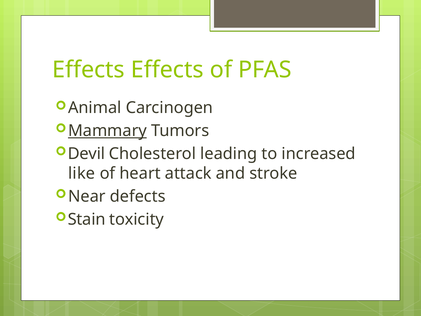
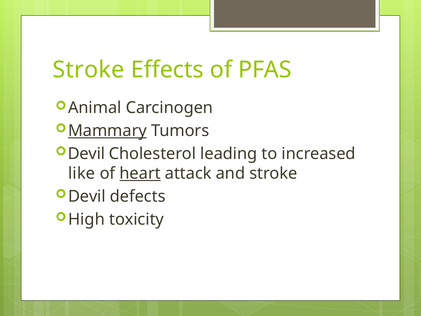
Effects: Effects -> Stroke (88, 70)
heart underline: none -> present (140, 173)
Near: Near -> Devil (87, 196)
Stain: Stain -> High (87, 219)
